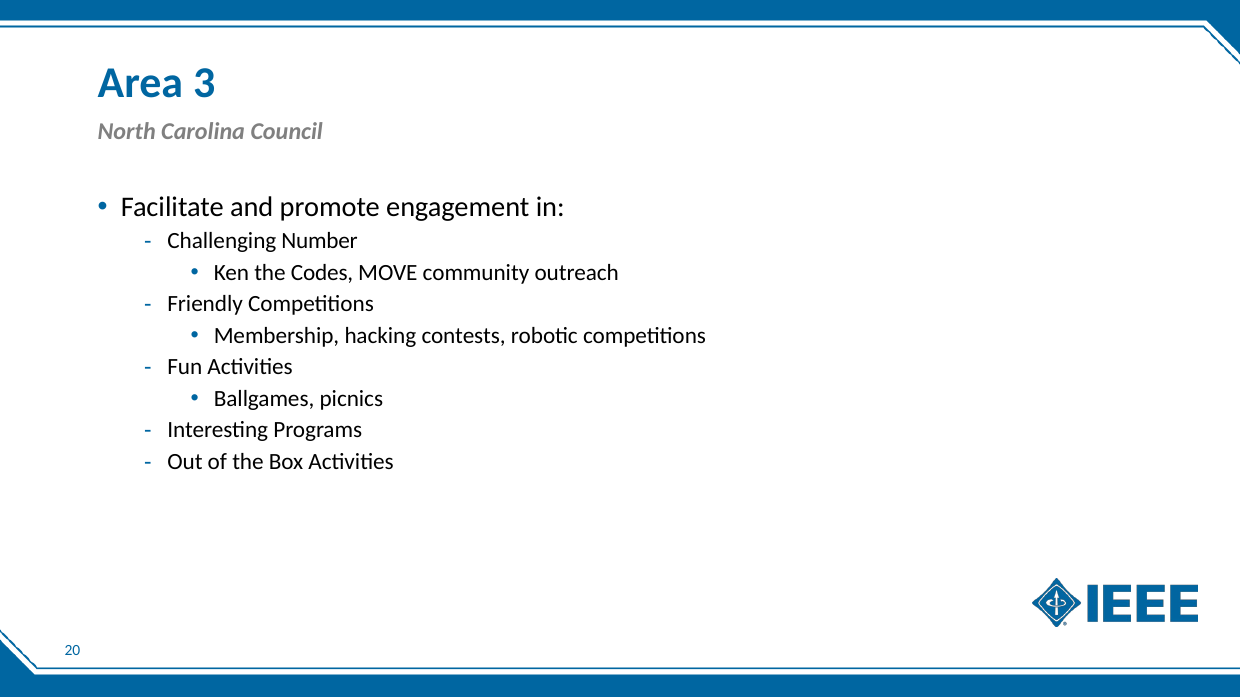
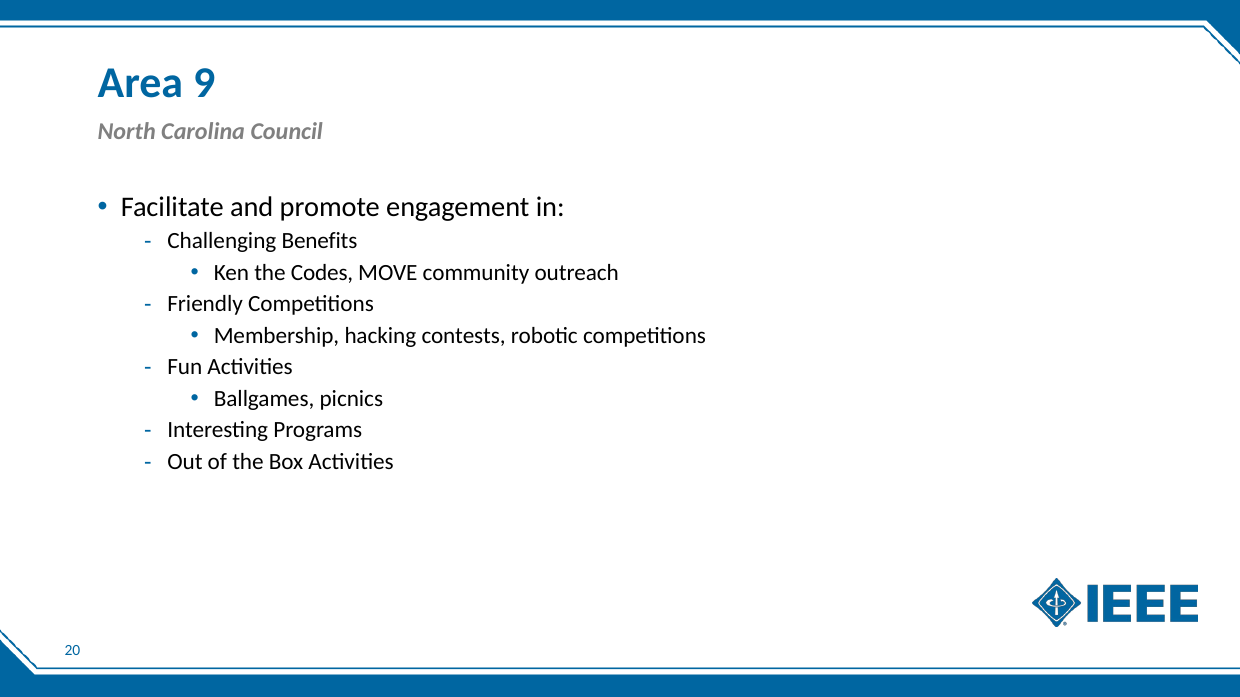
3: 3 -> 9 (204, 83)
Number: Number -> Benefits (319, 241)
